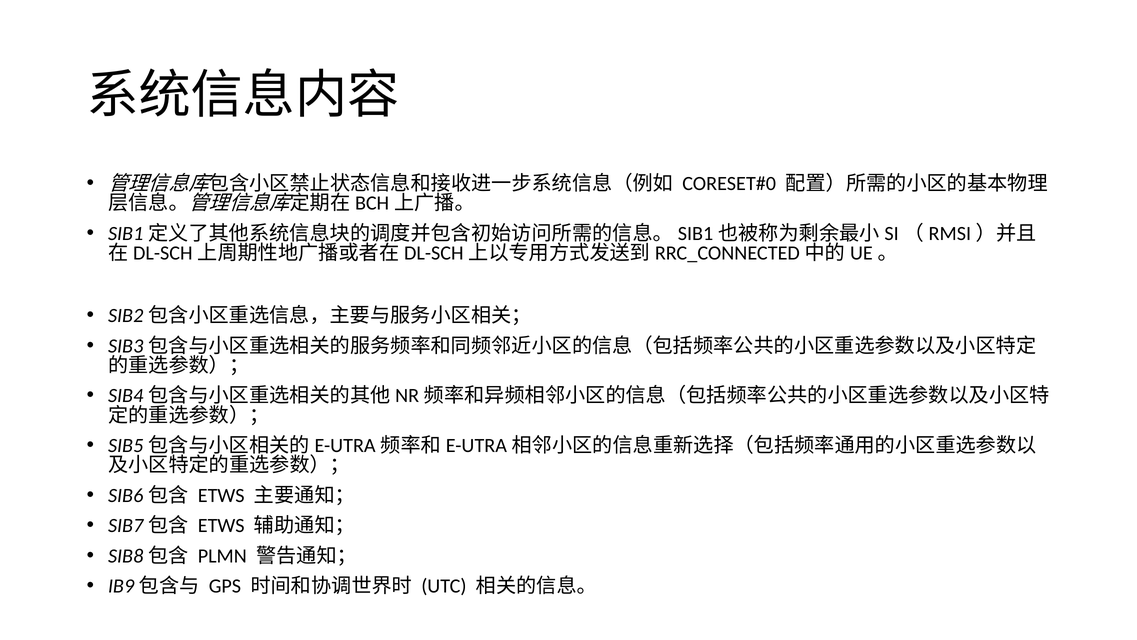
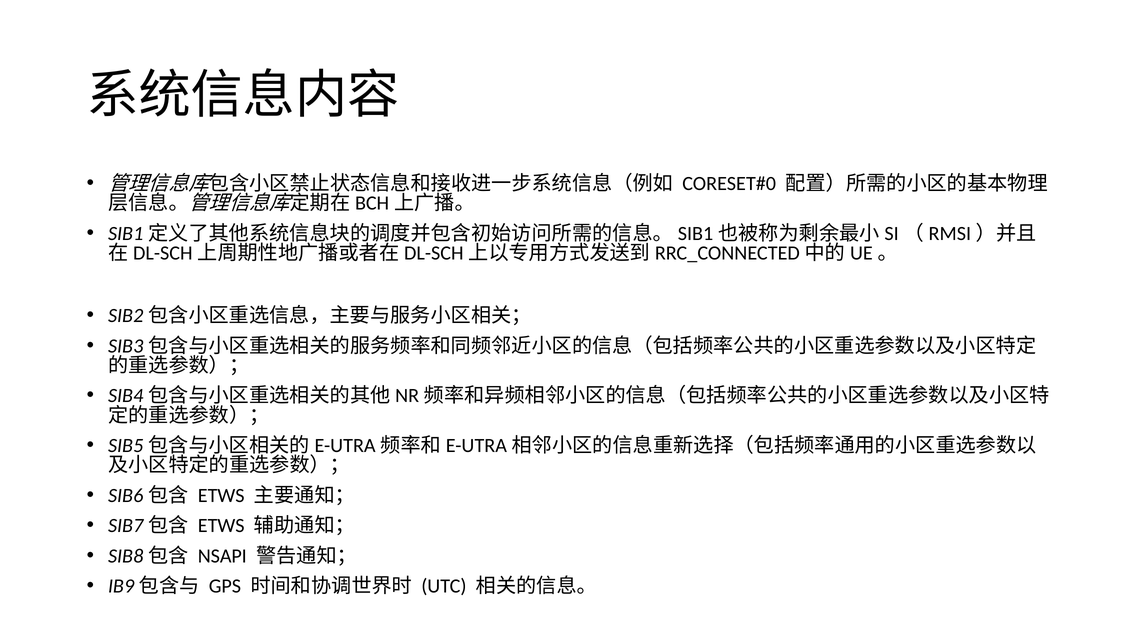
PLMN: PLMN -> NSAPI (222, 556)
